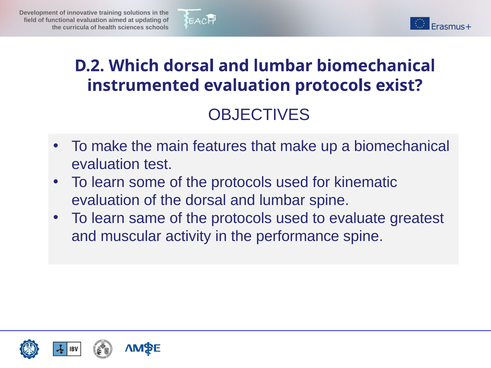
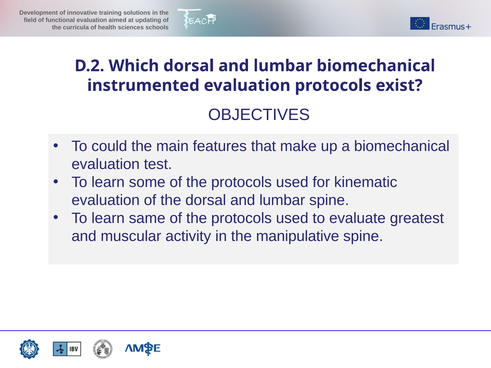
To make: make -> could (109, 146)
performance: performance -> manipulative (298, 236)
